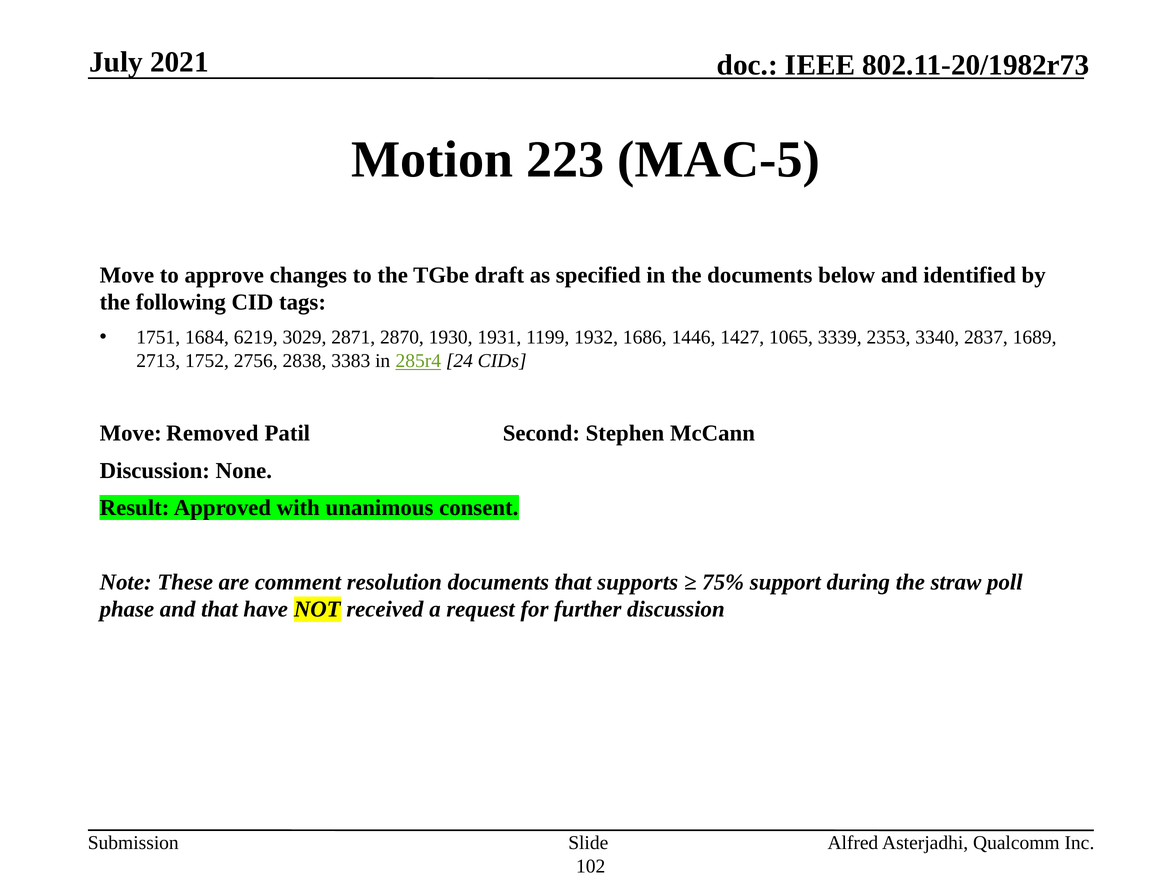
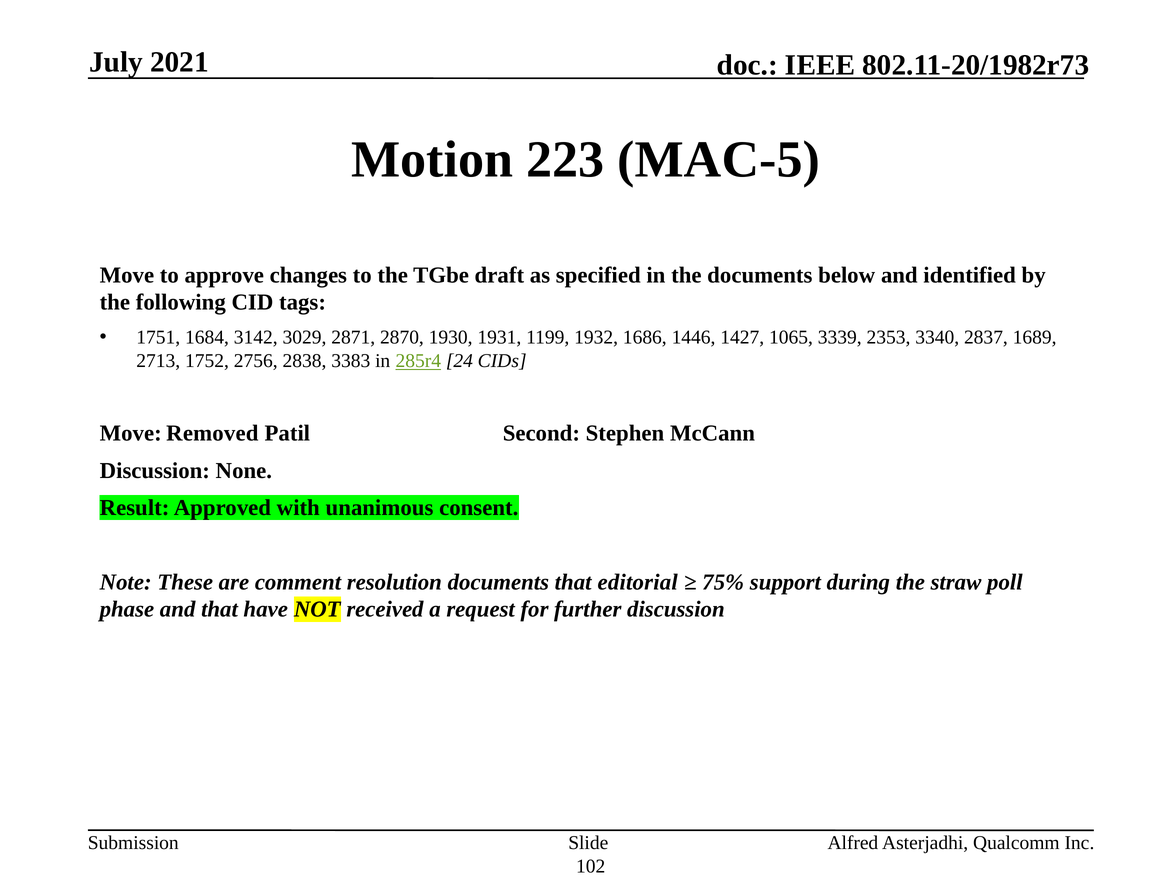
6219: 6219 -> 3142 (256, 337)
supports: supports -> editorial (638, 582)
